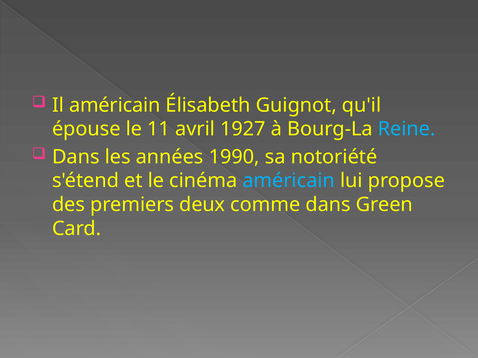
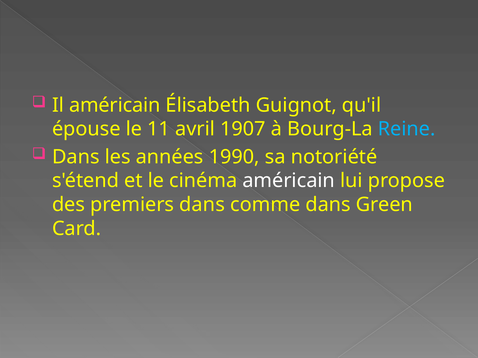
1927: 1927 -> 1907 (243, 129)
américain colour: light blue -> white (289, 181)
premiers deux: deux -> dans (202, 205)
